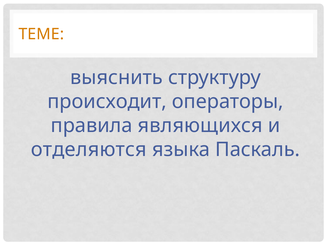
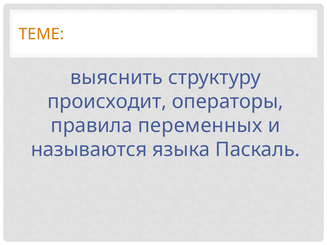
являющихся: являющихся -> переменных (200, 126)
отделяются: отделяются -> называются (89, 150)
